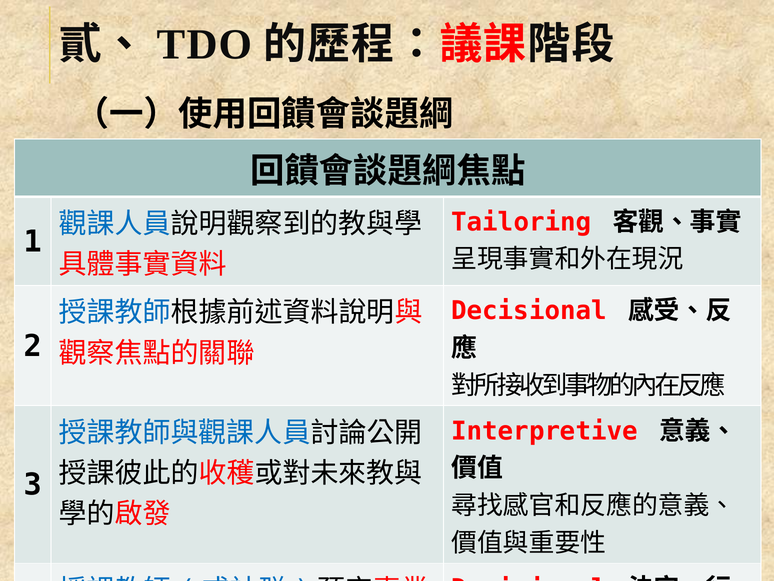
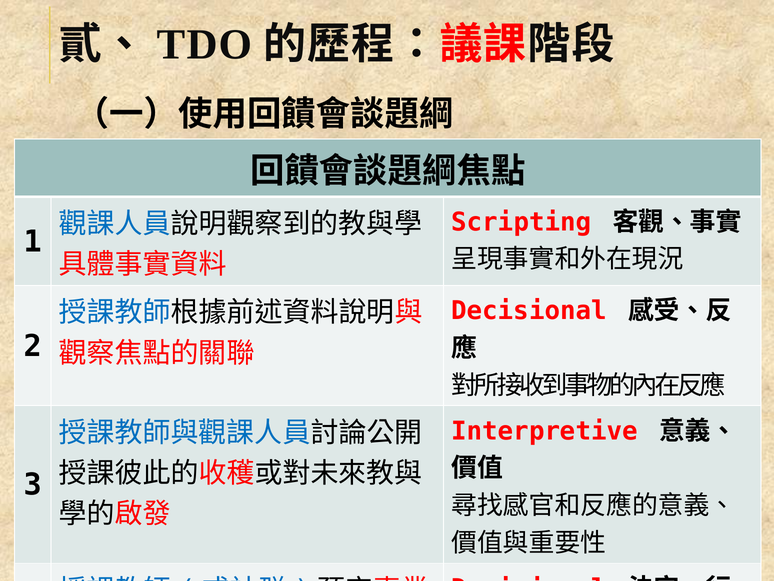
Tailoring: Tailoring -> Scripting (521, 222)
